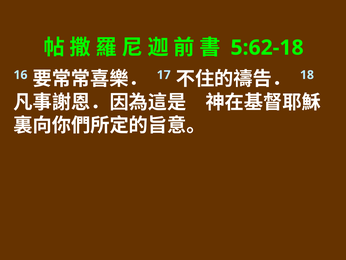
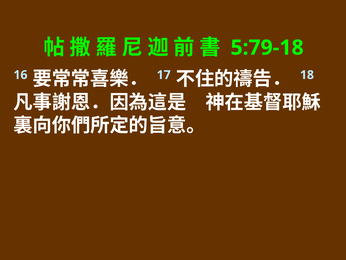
5:62-18: 5:62-18 -> 5:79-18 (267, 48)
